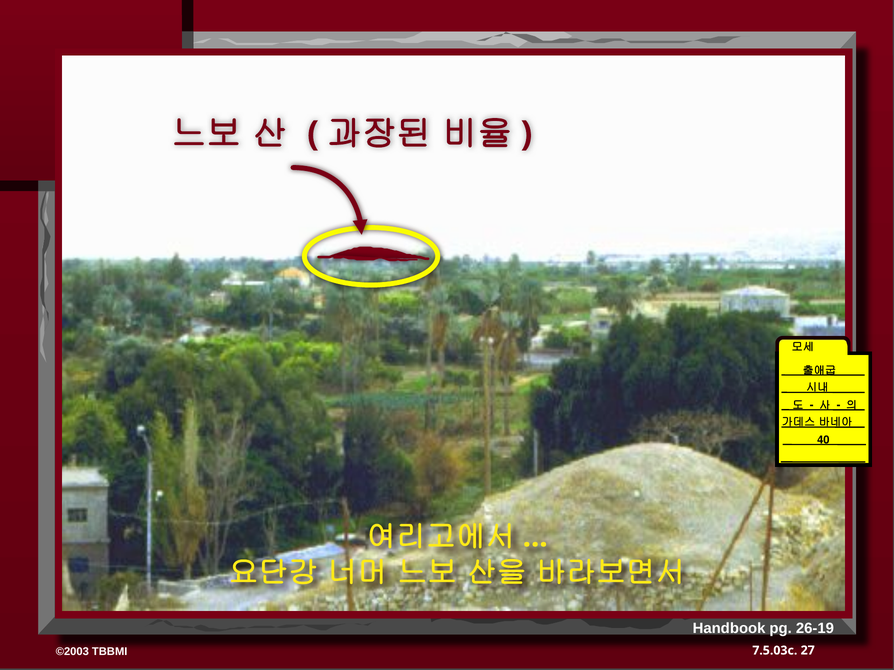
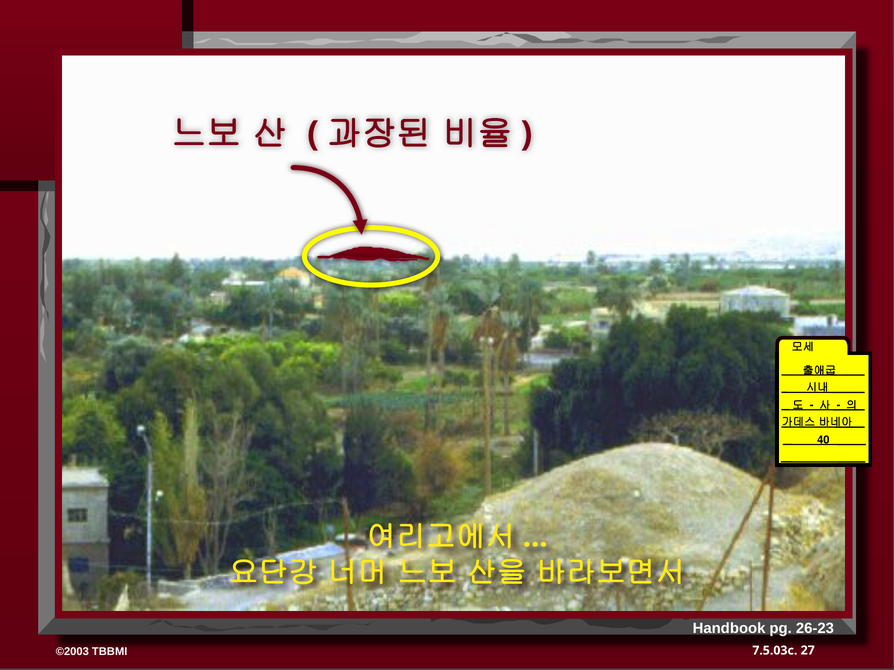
26-19: 26-19 -> 26-23 (815, 629)
